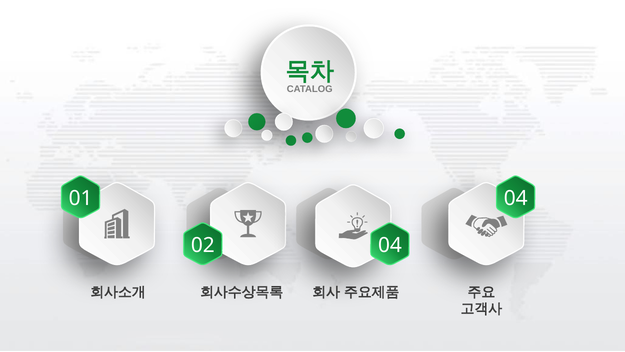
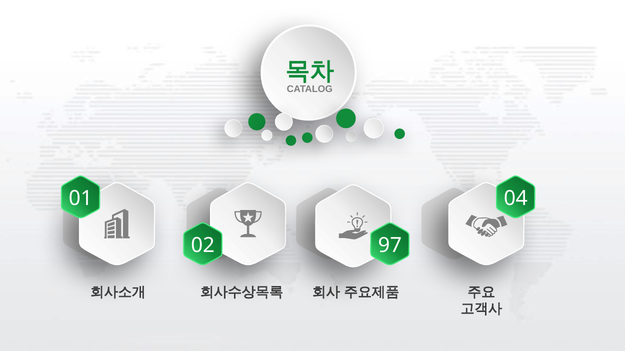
02 04: 04 -> 97 (390, 245)
